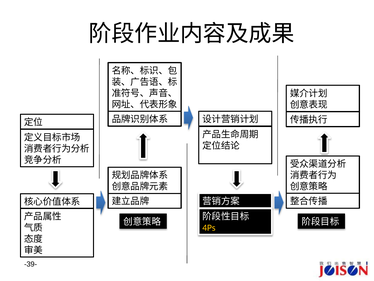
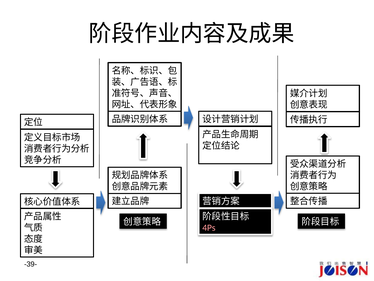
4Ps colour: yellow -> pink (209, 227)
